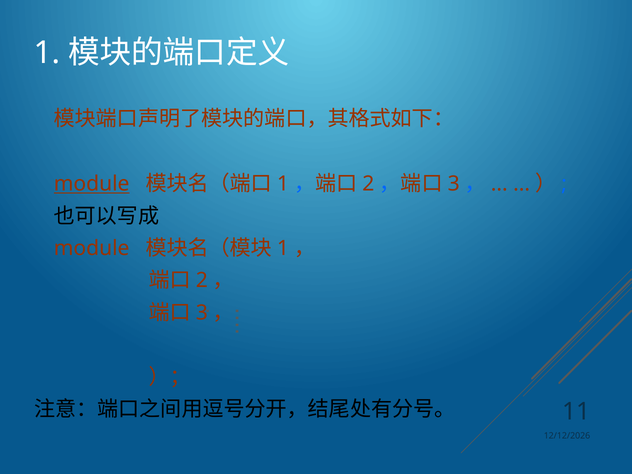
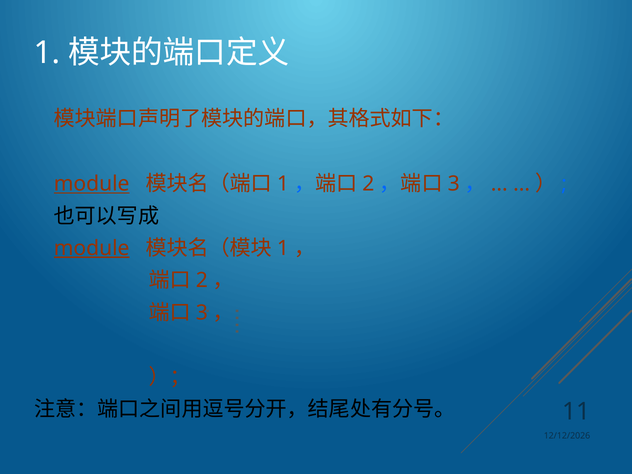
module underline: none -> present (92, 248)
